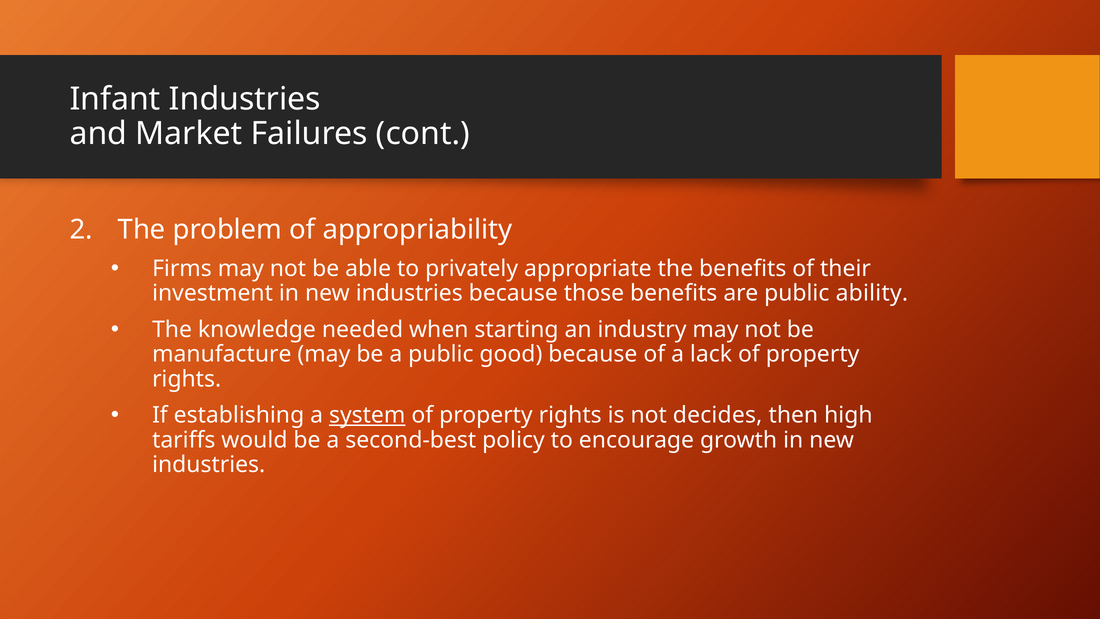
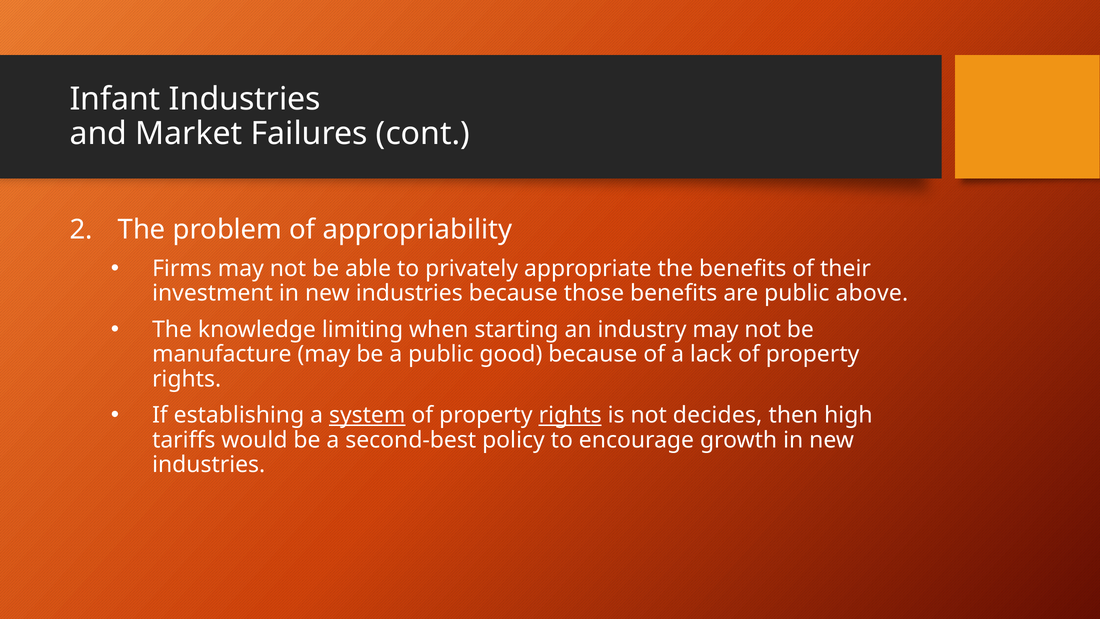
ability: ability -> above (872, 293)
needed: needed -> limiting (363, 329)
rights underline: none -> present (570, 415)
